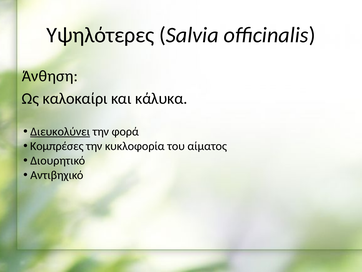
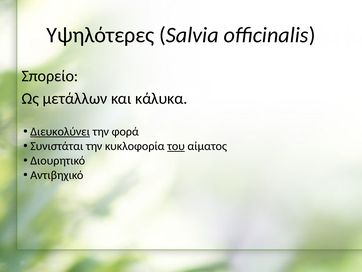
Άνθηση: Άνθηση -> Σπορείο (50, 76)
καλοκαίρι: καλοκαίρι -> μετάλλων (75, 98)
Κομπρέσες: Κομπρέσες -> Συνιστάται (57, 146)
του underline: none -> present (176, 146)
